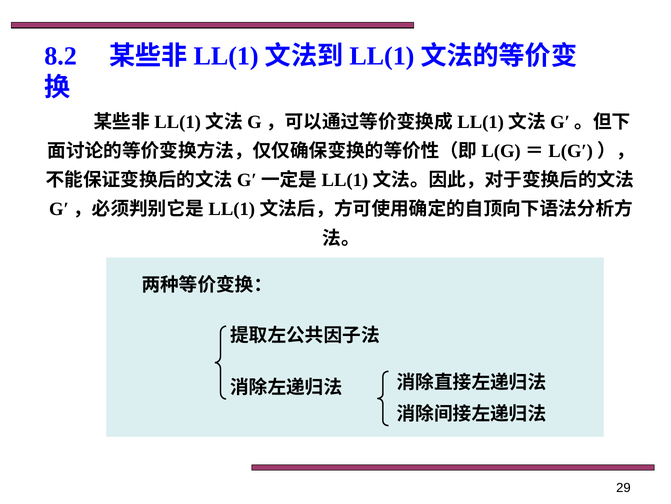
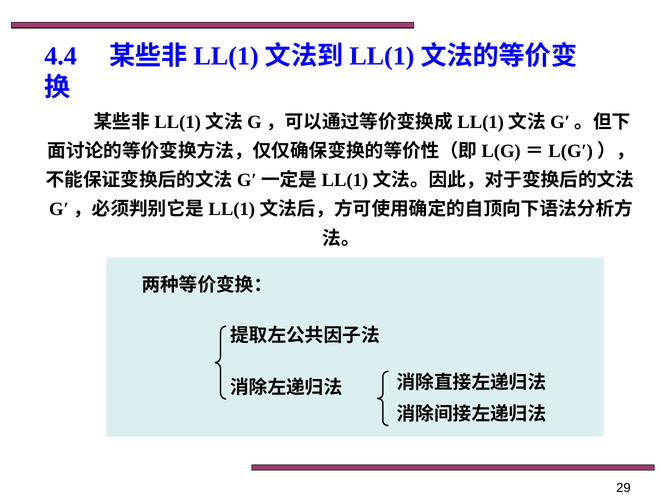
8.2: 8.2 -> 4.4 (61, 56)
